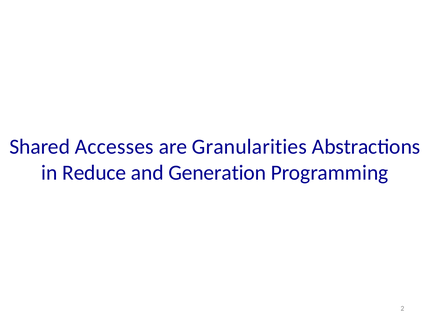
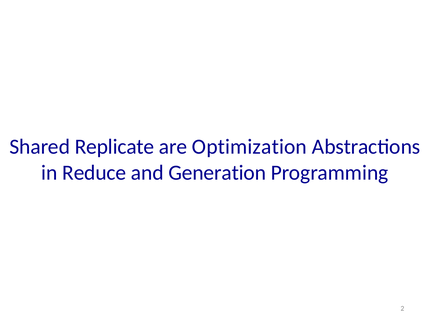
Accesses: Accesses -> Replicate (115, 147)
Granularities: Granularities -> Optimization (249, 147)
